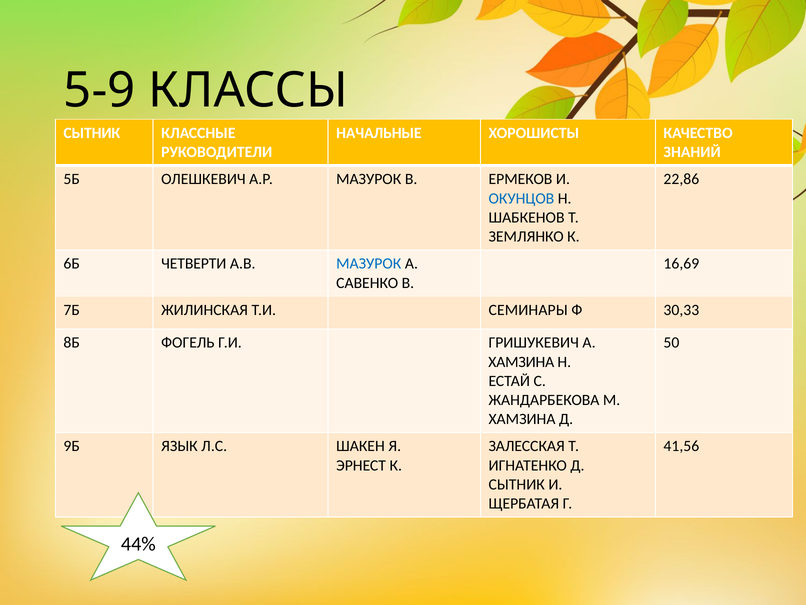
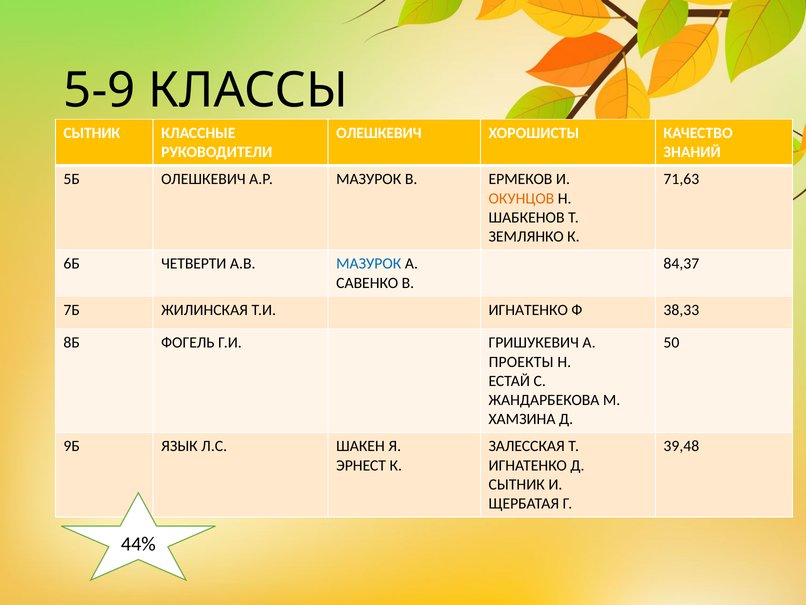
НАЧАЛЬНЫЕ: НАЧАЛЬНЫЕ -> ОЛЕШКЕВИЧ (379, 133)
22,86: 22,86 -> 71,63 (681, 179)
ОКУНЦОВ colour: blue -> orange (521, 198)
16,69: 16,69 -> 84,37 (681, 264)
Т.И СЕМИНАРЫ: СЕМИНАРЫ -> ИГНАТЕНКО (528, 310)
30,33: 30,33 -> 38,33 (681, 310)
ХАМЗИНА: ХАМЗИНА -> ПРОЕКТЫ (521, 362)
41,56: 41,56 -> 39,48 (681, 446)
